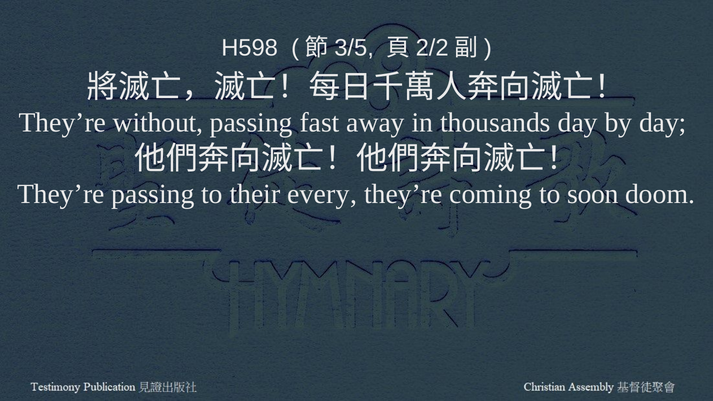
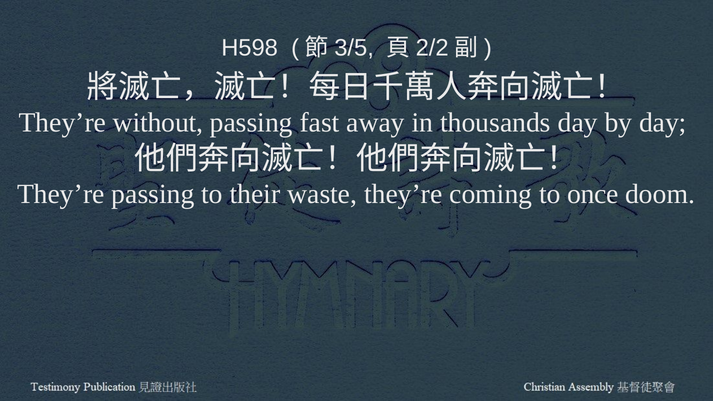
every: every -> waste (322, 194)
soon: soon -> once (593, 194)
